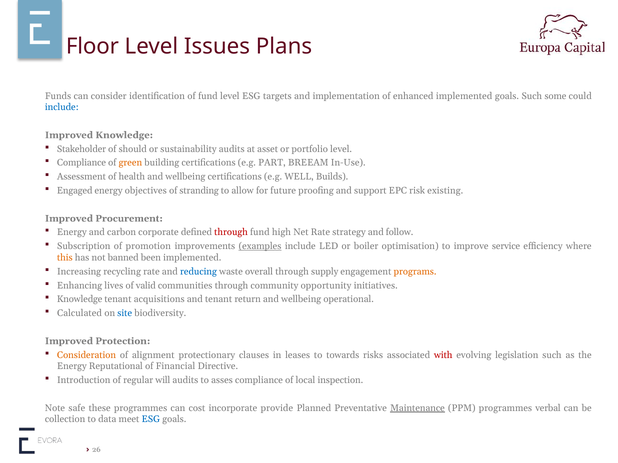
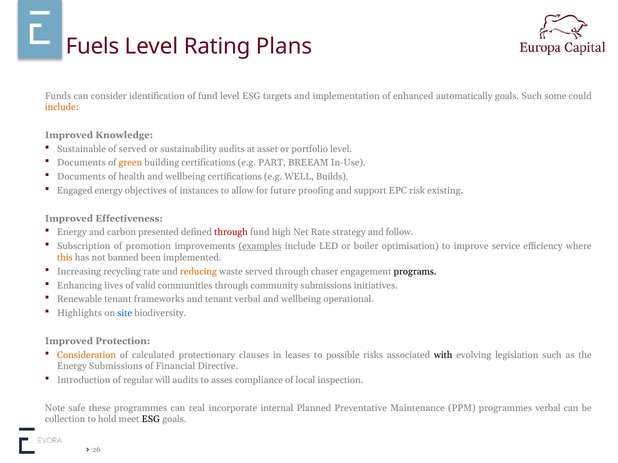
Floor: Floor -> Fuels (92, 46)
Issues: Issues -> Rating (217, 46)
enhanced implemented: implemented -> automatically (464, 96)
include colour: blue -> orange (62, 107)
Stakeholder: Stakeholder -> Sustainable (81, 149)
of should: should -> served (133, 149)
Compliance: Compliance -> Documents (81, 163)
Assessment: Assessment -> Documents (81, 177)
stranding: stranding -> instances (199, 191)
Procurement: Procurement -> Effectiveness (129, 219)
corporate: corporate -> presented (159, 233)
reducing colour: blue -> orange (198, 272)
waste overall: overall -> served (259, 272)
supply: supply -> chaser (325, 272)
programs colour: orange -> black (415, 272)
community opportunity: opportunity -> submissions (326, 286)
Knowledge: Knowledge -> Renewable (80, 300)
acquisitions: acquisitions -> frameworks (159, 300)
tenant return: return -> verbal (248, 300)
Calculated: Calculated -> Highlights (80, 314)
alignment: alignment -> calculated (153, 355)
towards: towards -> possible (343, 355)
with colour: red -> black (443, 355)
Energy Reputational: Reputational -> Submissions (116, 367)
cost: cost -> real (197, 408)
provide: provide -> internal (277, 408)
Maintenance underline: present -> none (417, 408)
data: data -> hold (107, 420)
ESG colour: blue -> black (151, 420)
